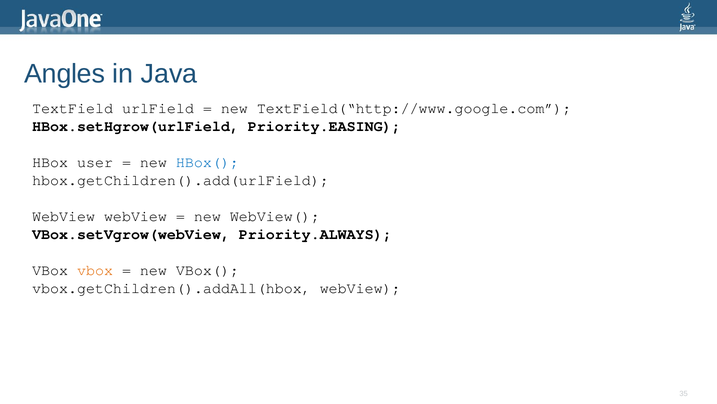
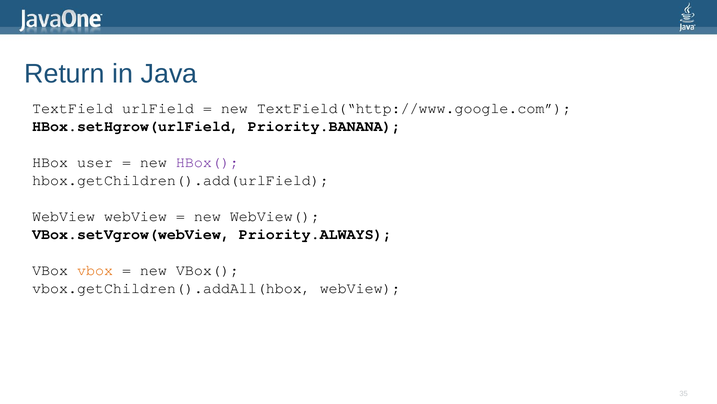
Angles: Angles -> Return (65, 74)
Priority.EASING: Priority.EASING -> Priority.BANANA (324, 126)
HBox( colour: blue -> purple (207, 162)
